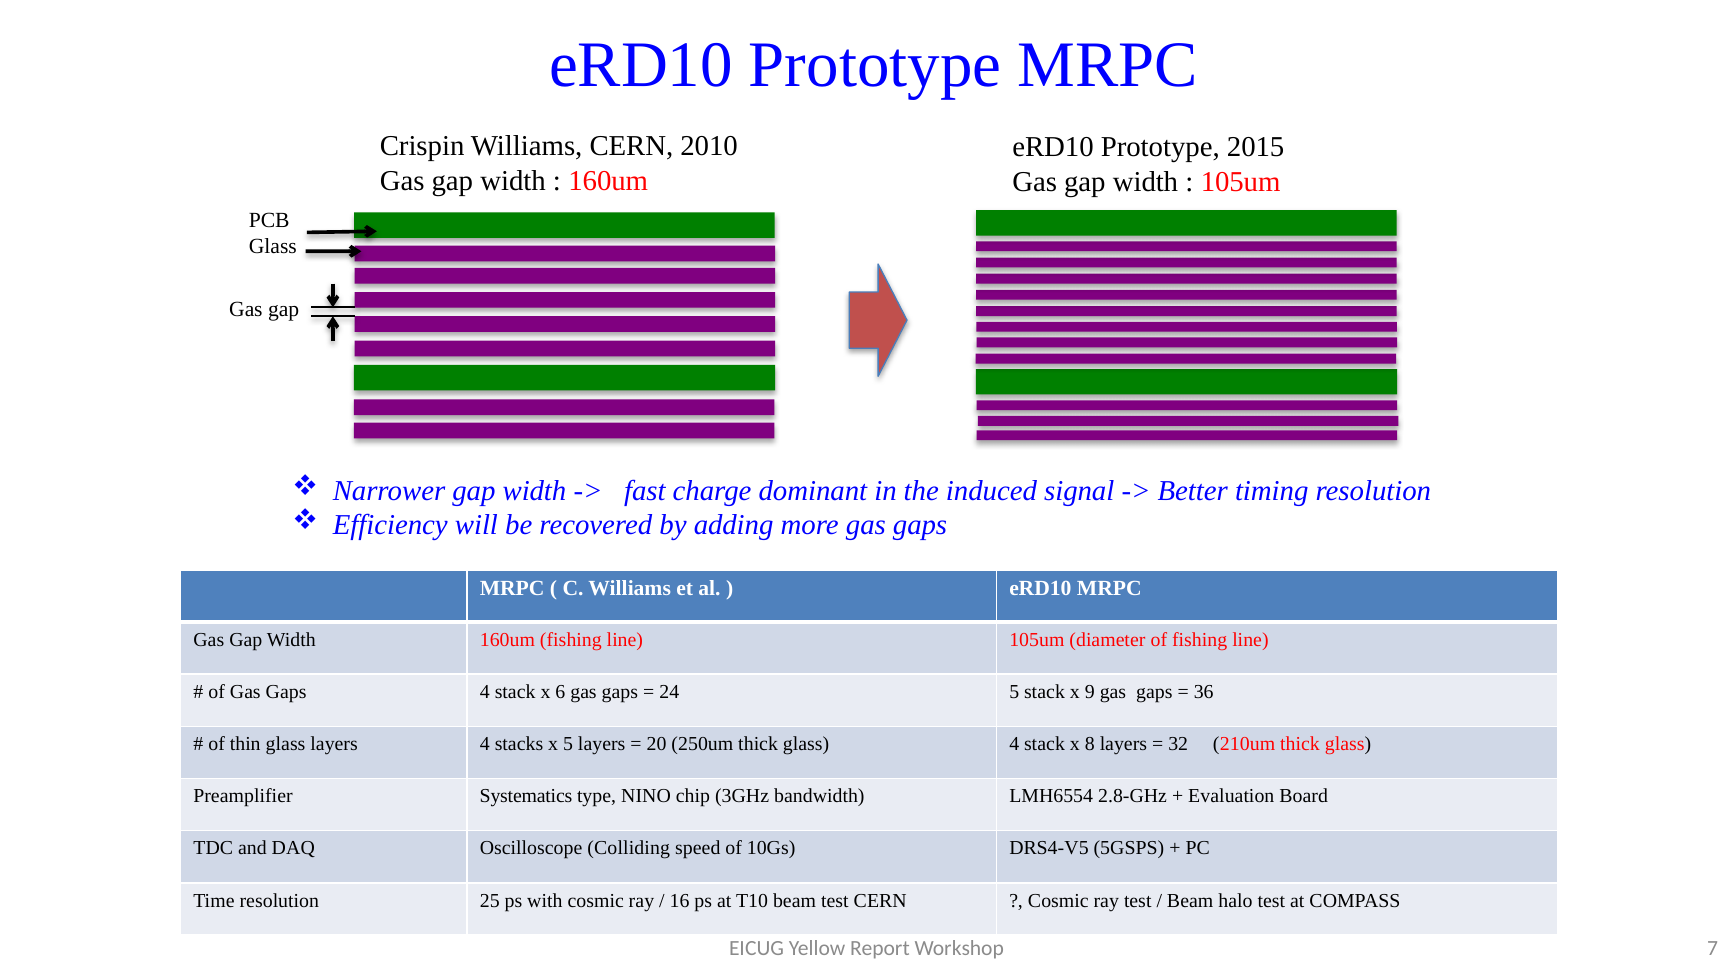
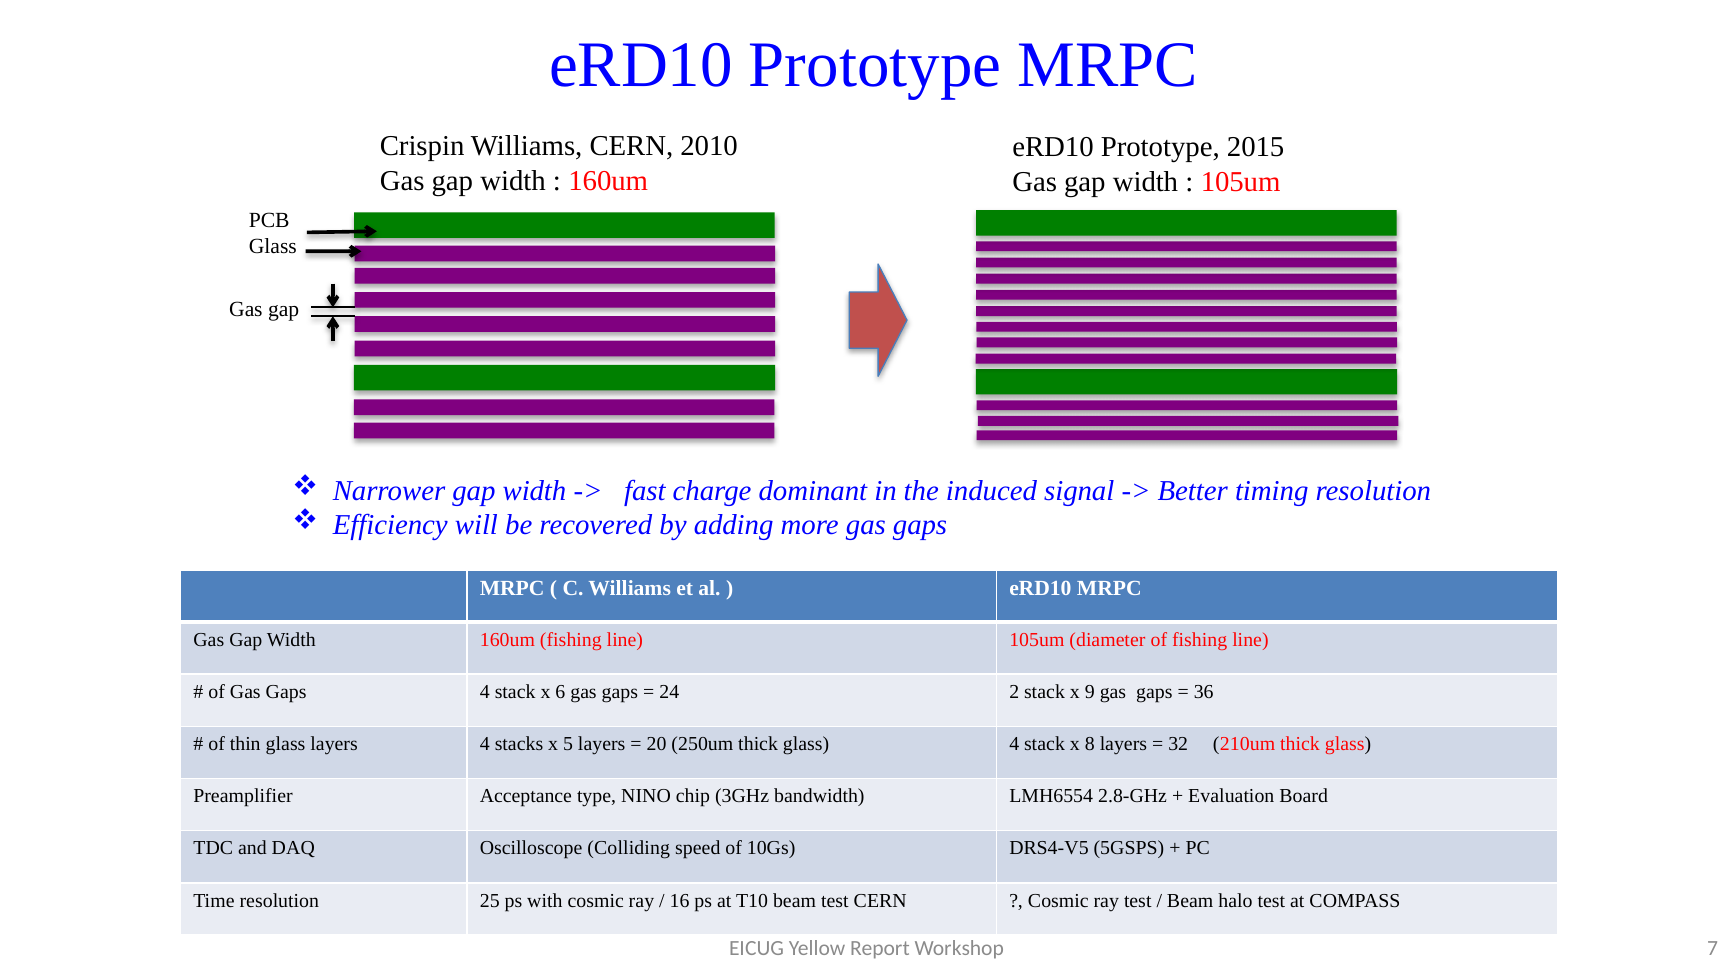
24 5: 5 -> 2 (1014, 692)
Systematics: Systematics -> Acceptance (526, 797)
